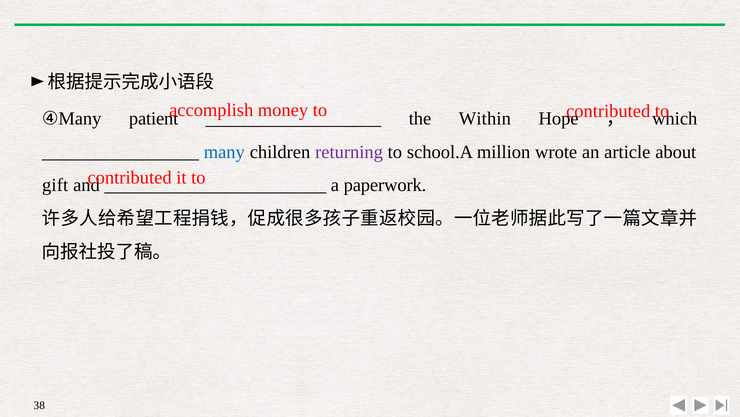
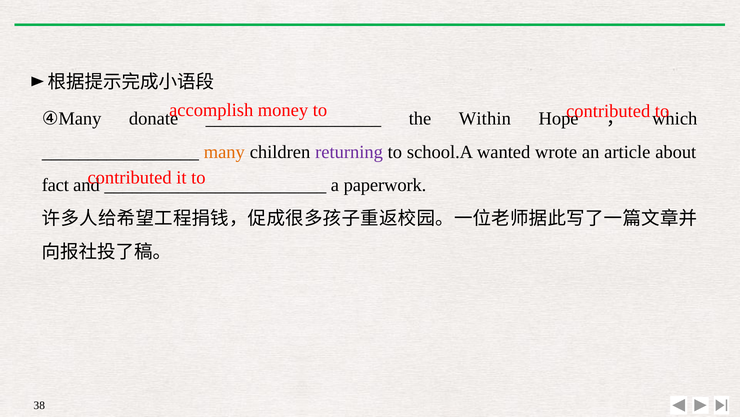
patient: patient -> donate (154, 118)
many colour: blue -> orange (224, 152)
million: million -> wanted (504, 152)
gift: gift -> fact (55, 185)
